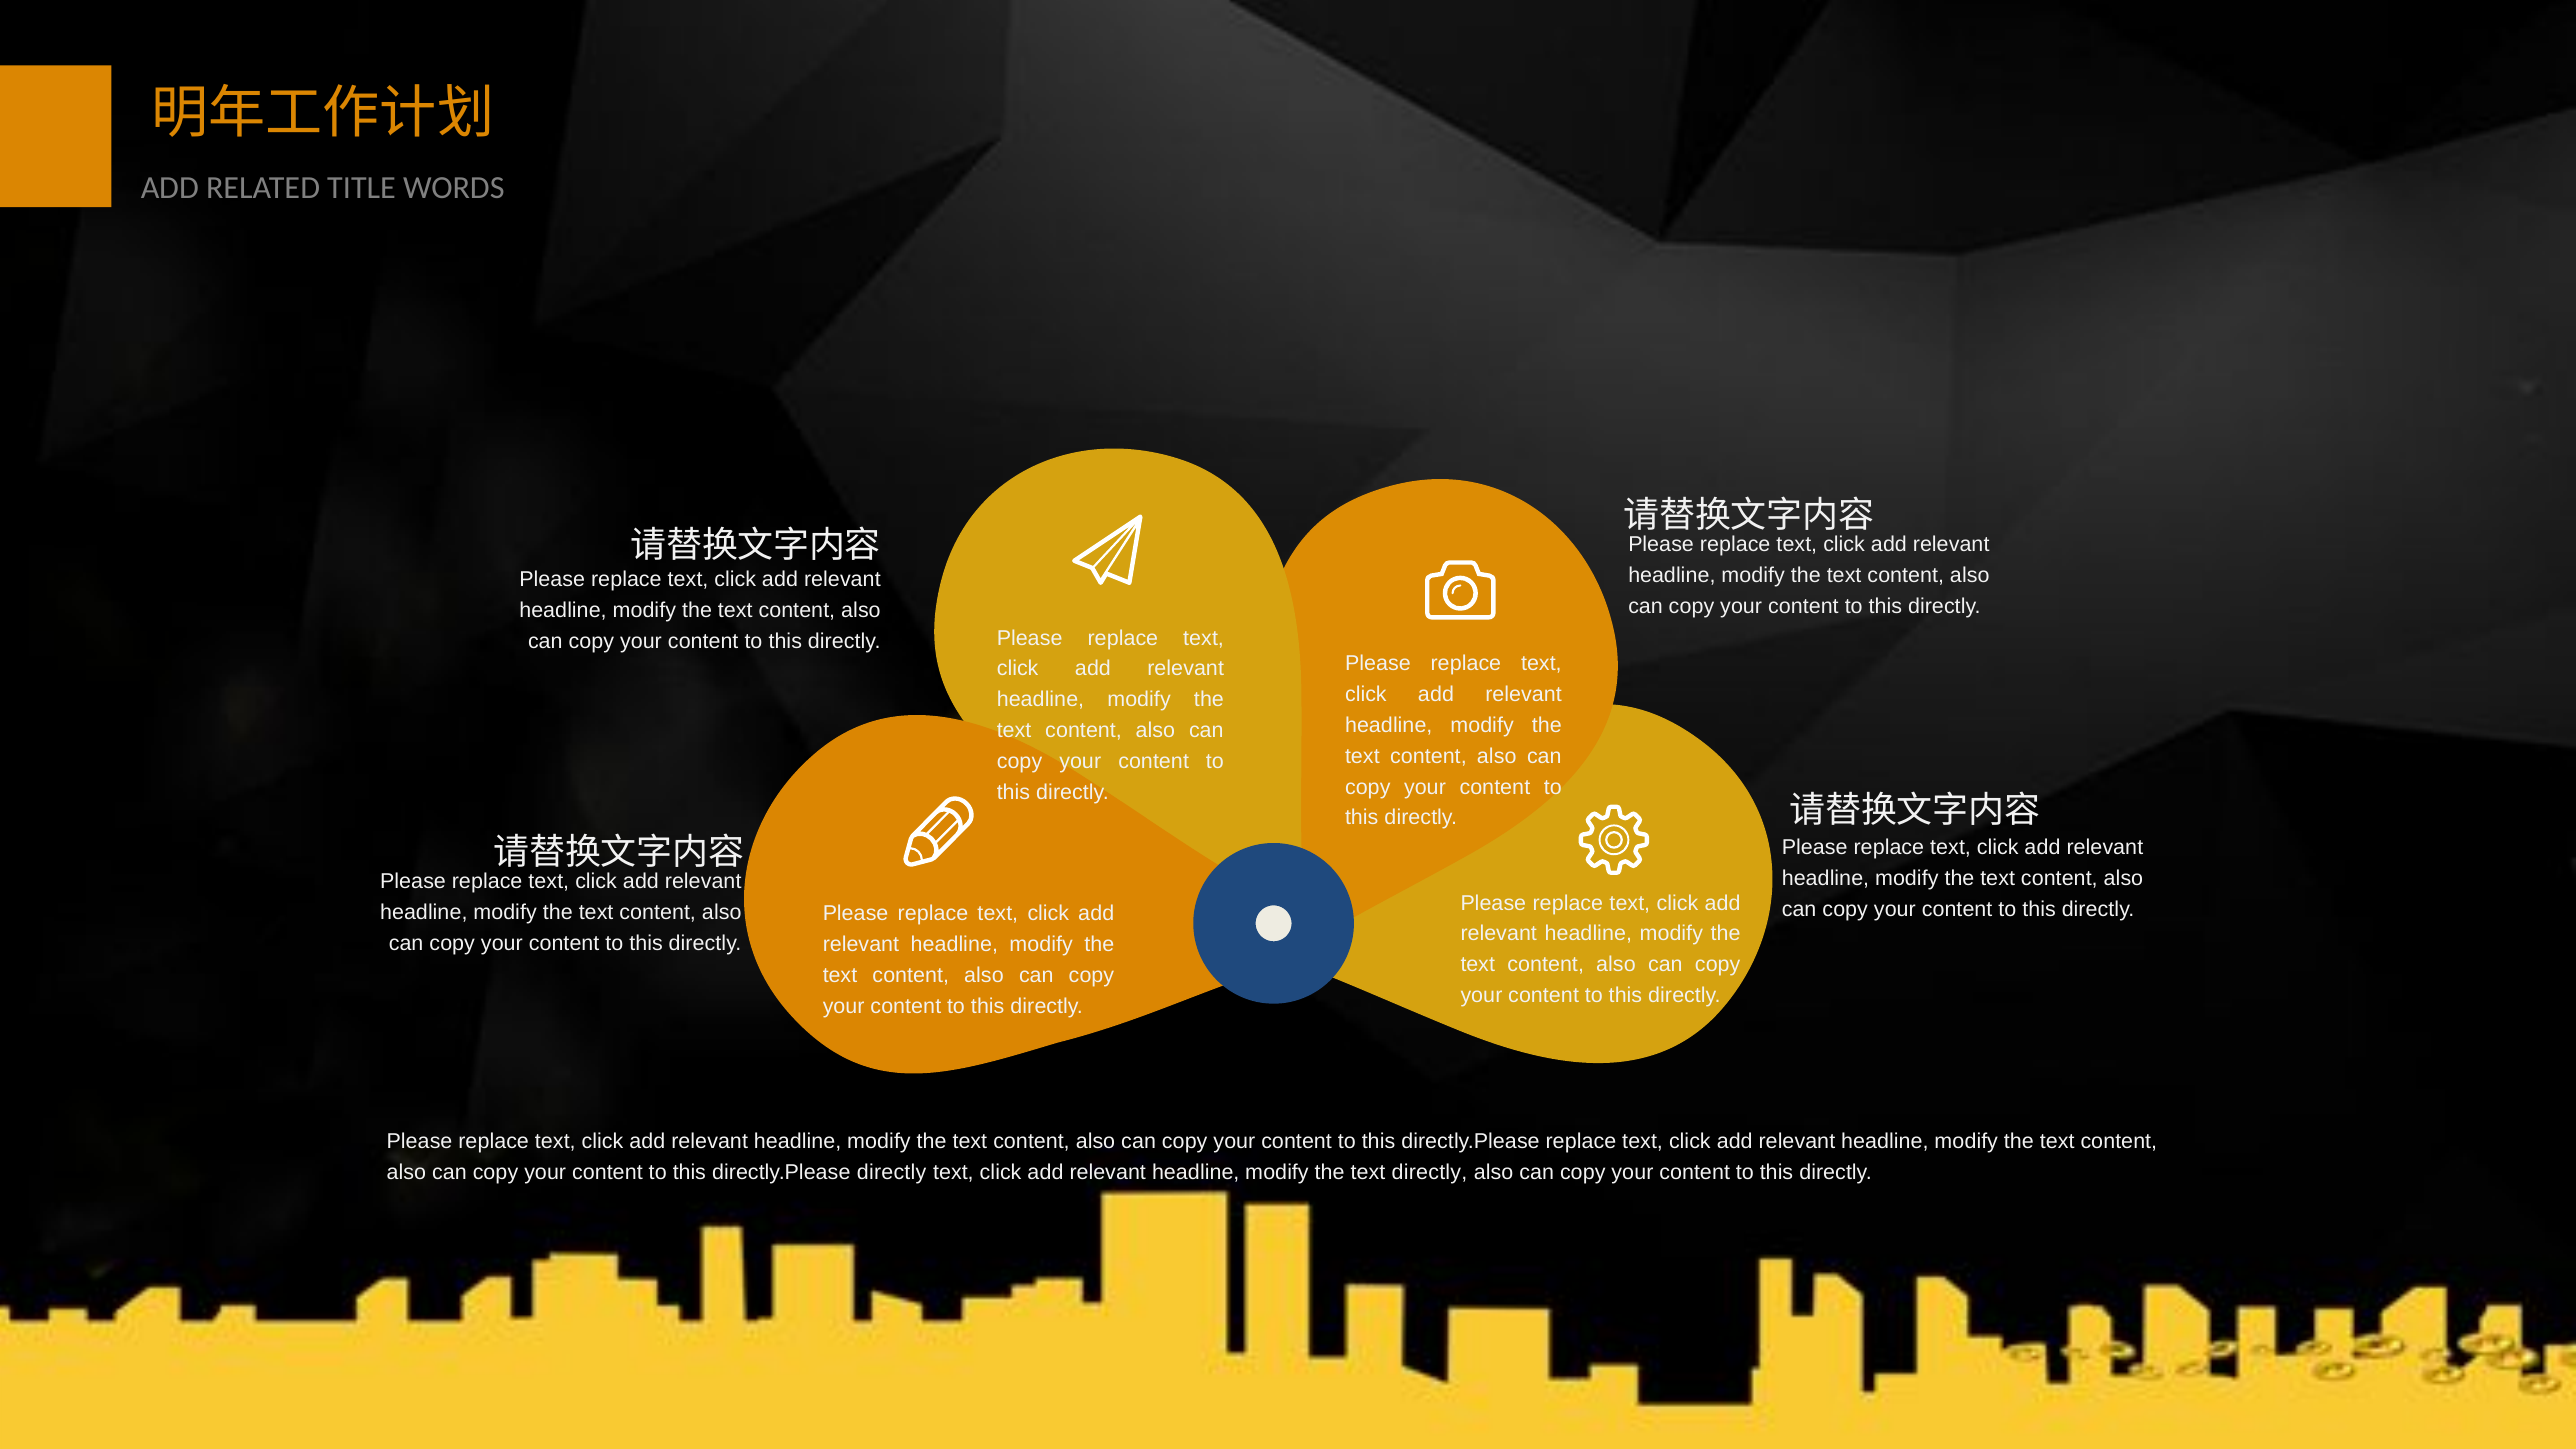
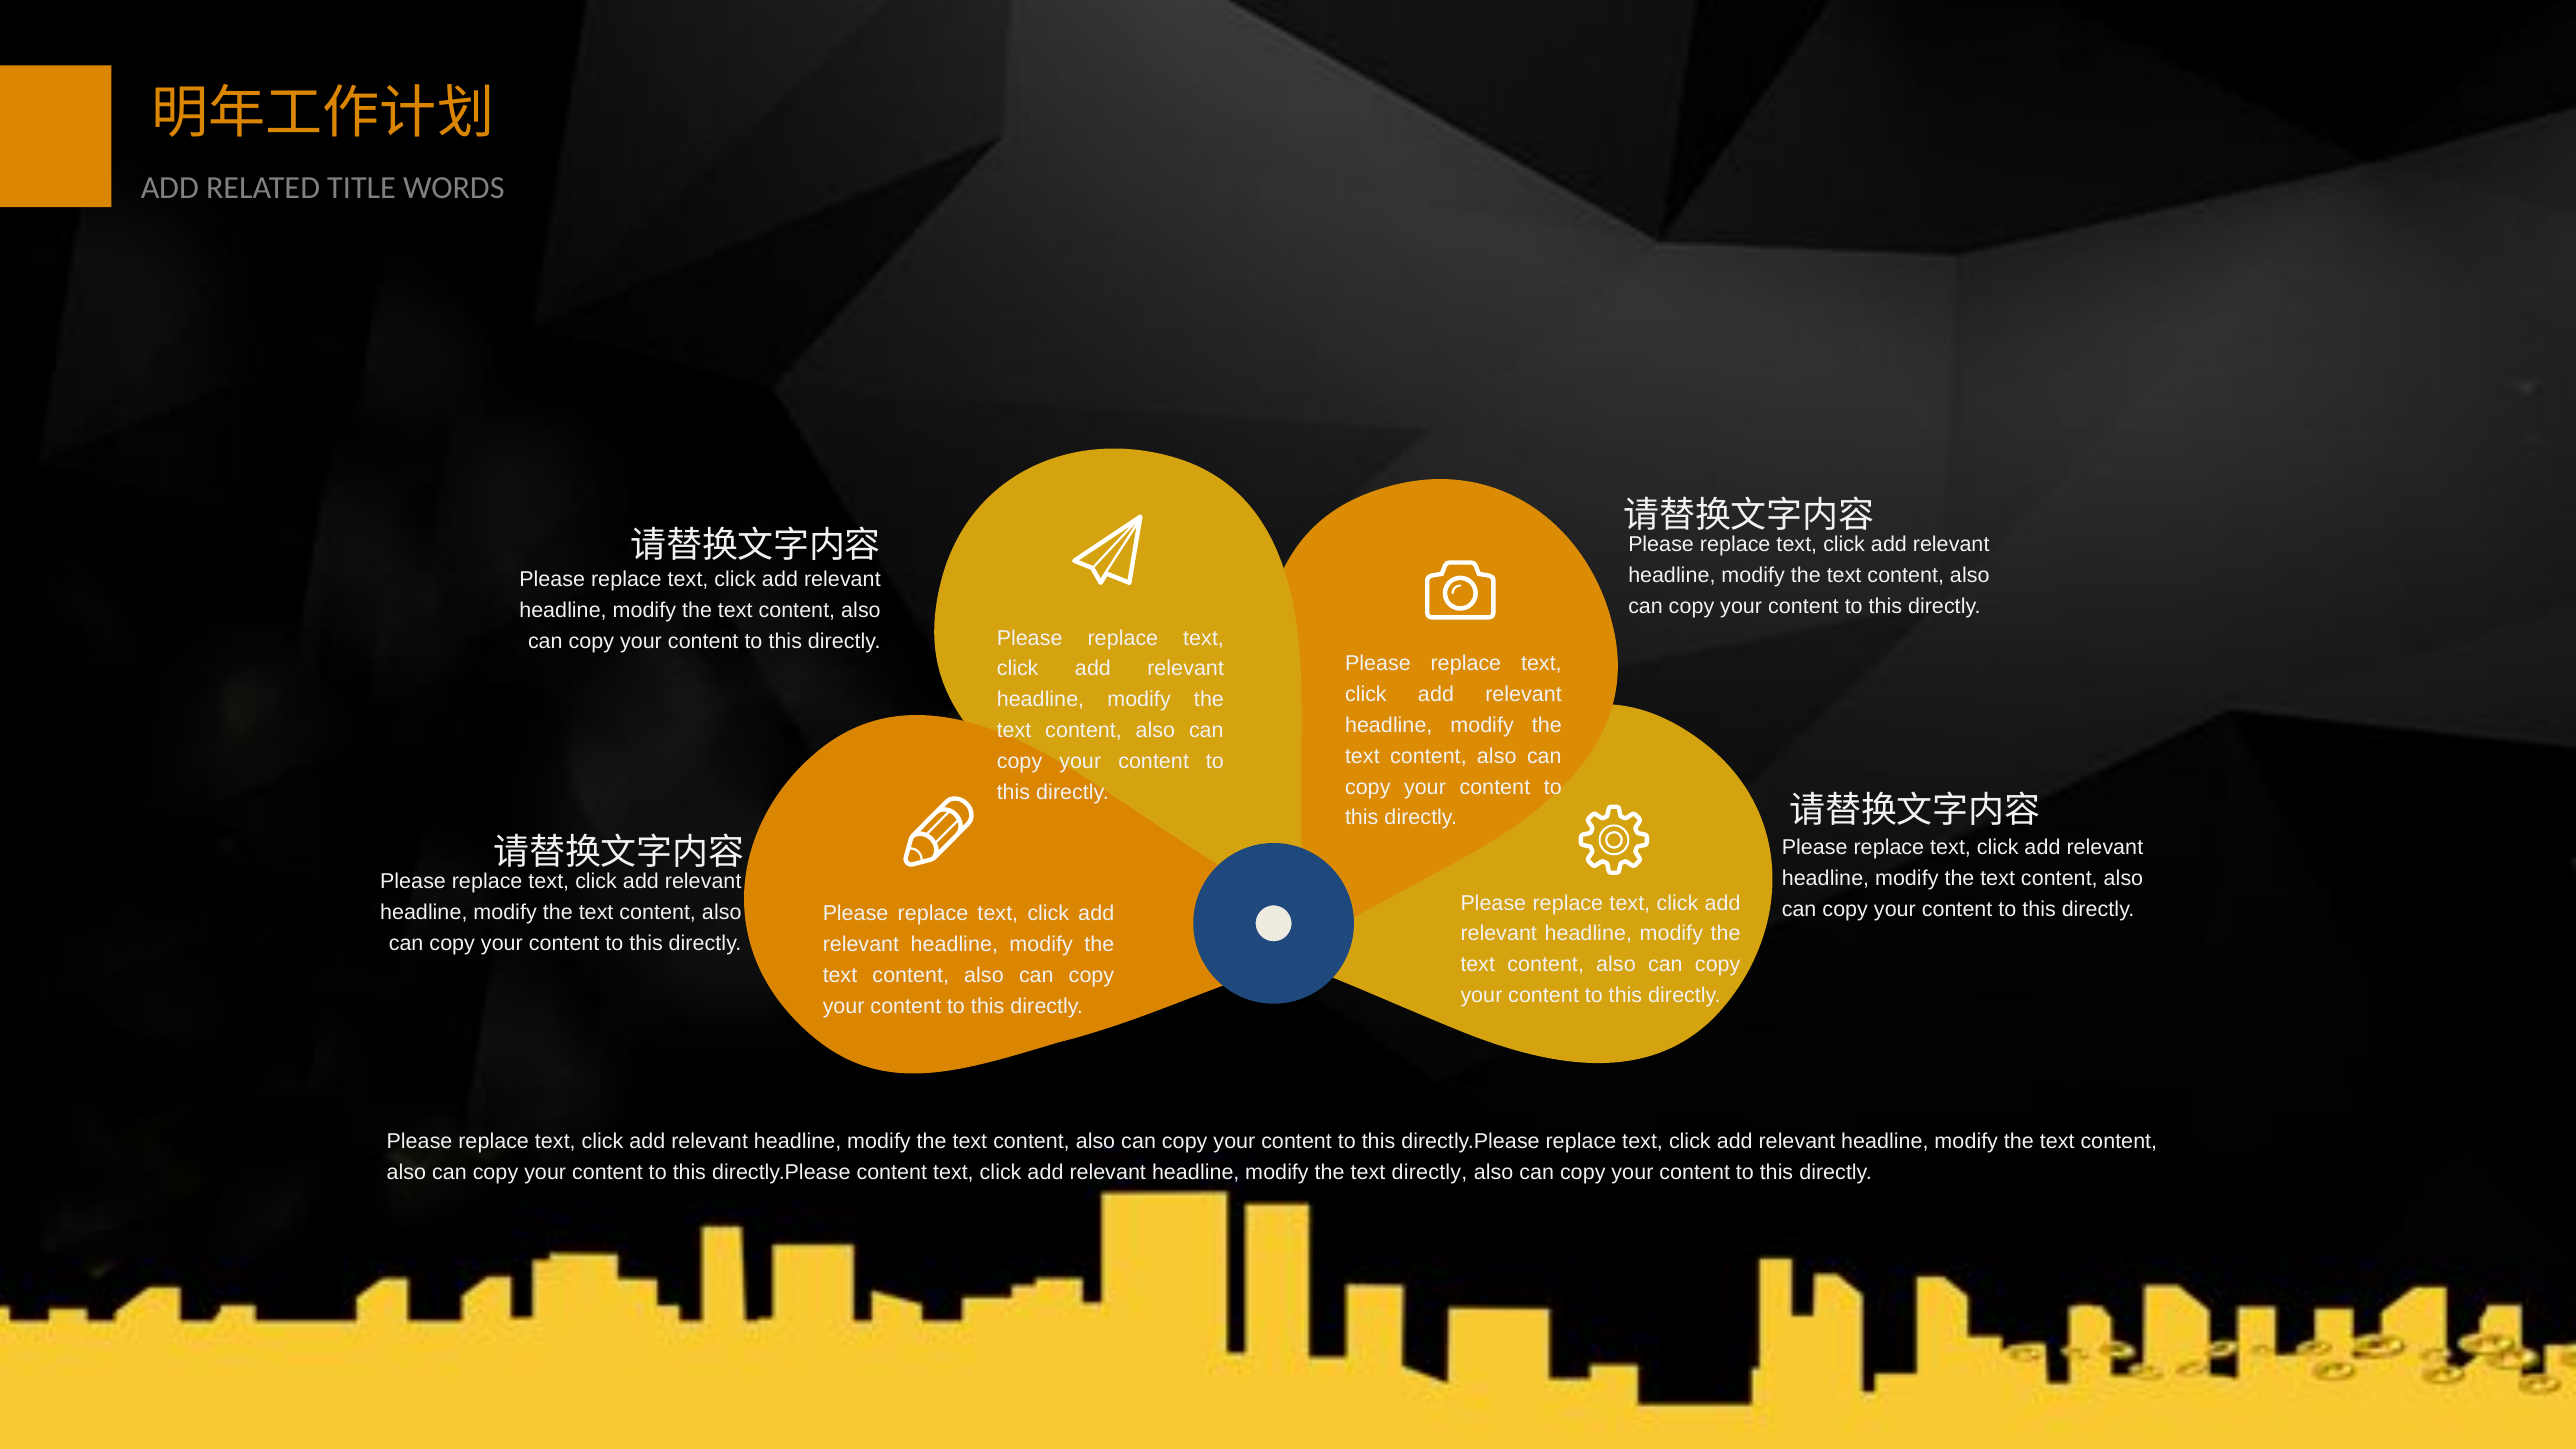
directly.Please directly: directly -> content (892, 1172)
